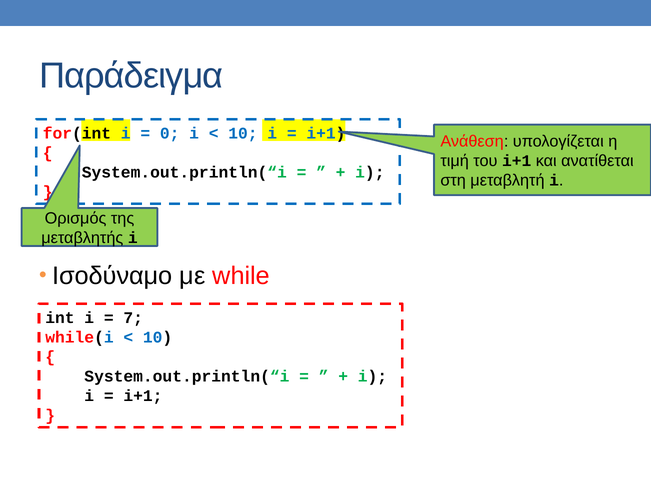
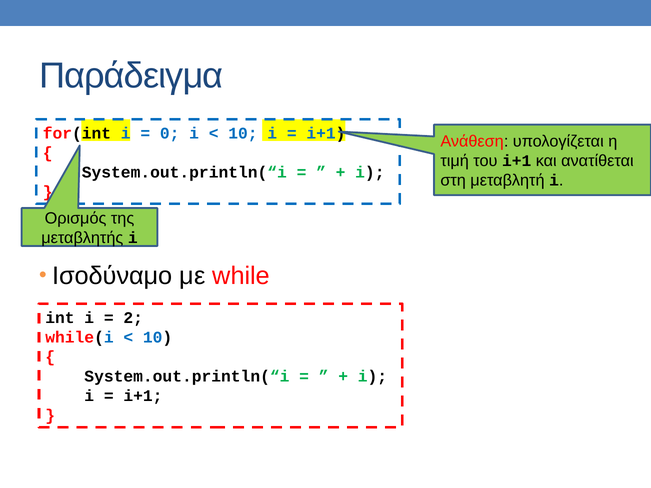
7: 7 -> 2 (133, 318)
